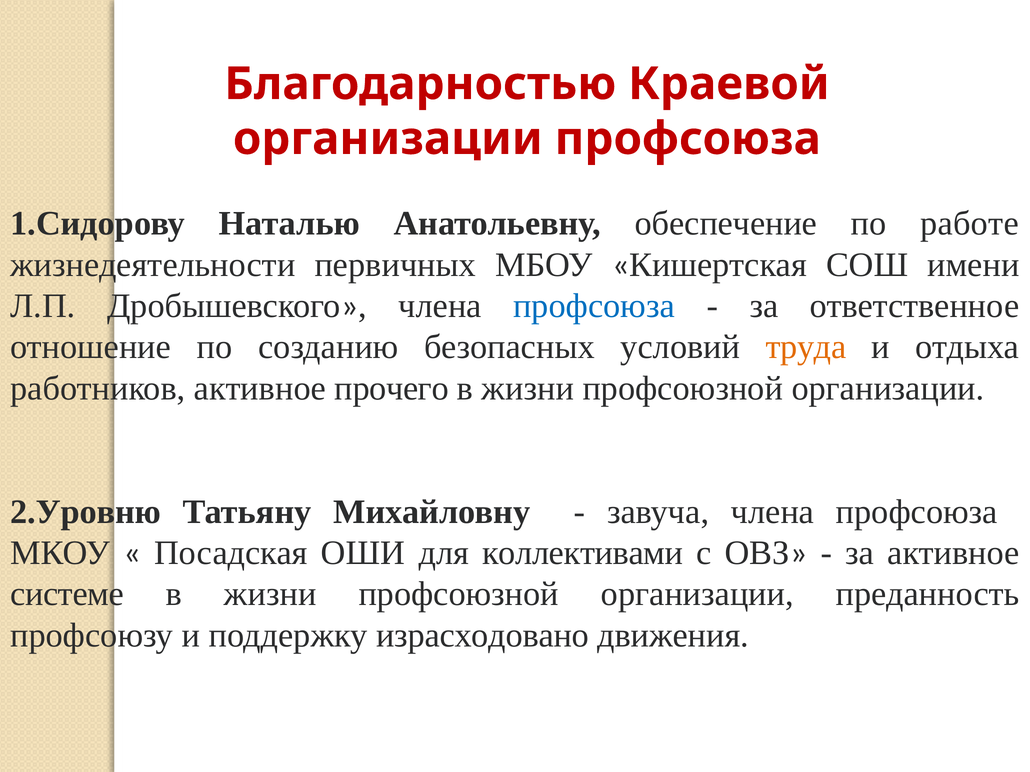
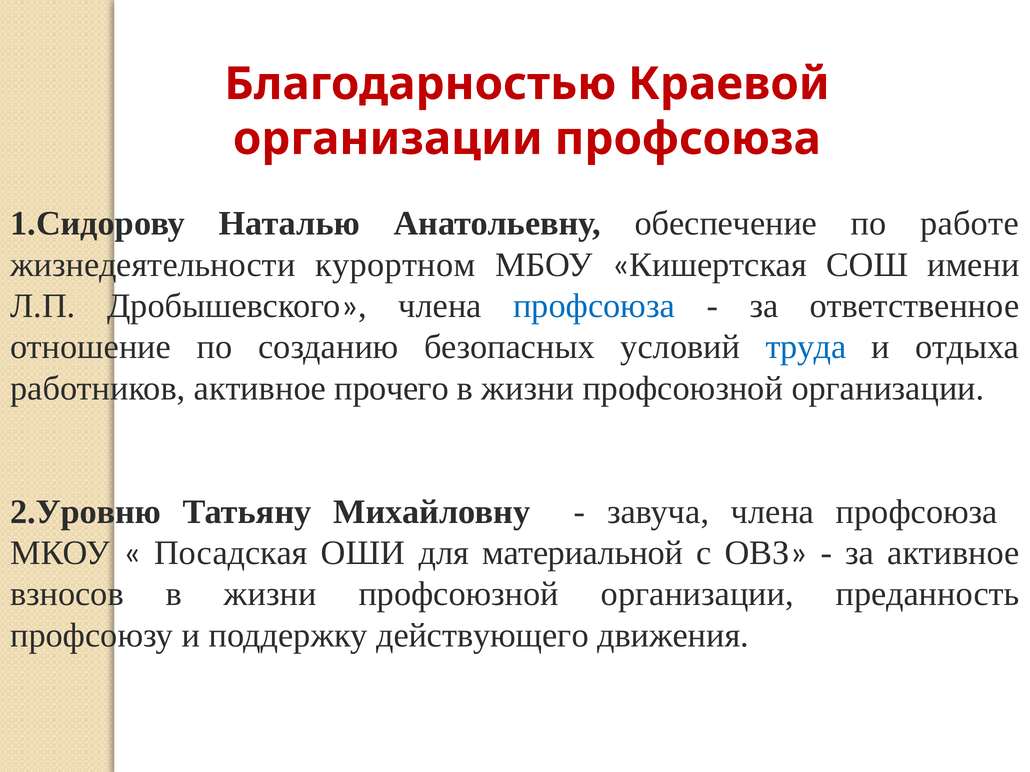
первичных: первичных -> курортном (395, 265)
труда colour: orange -> blue (806, 347)
коллективами: коллективами -> материальной (583, 553)
системе: системе -> взносов (67, 594)
израсходовано: израсходовано -> действующего (482, 636)
